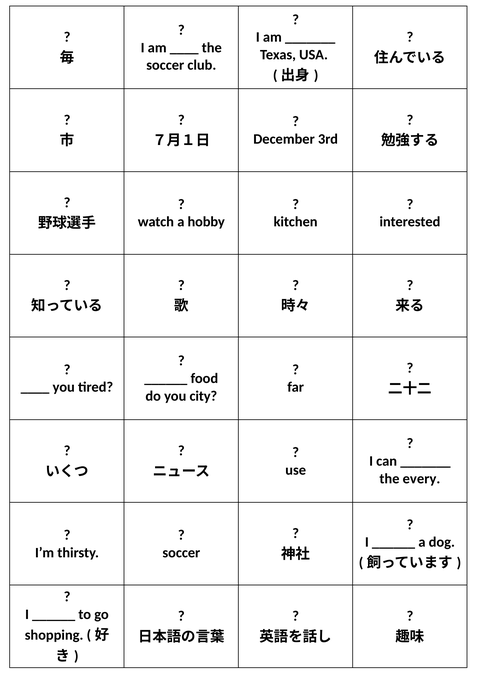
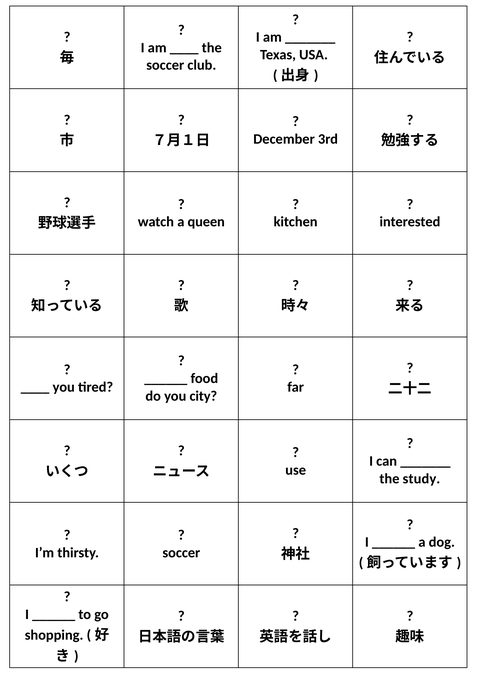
hobby: hobby -> queen (206, 222)
every: every -> study (421, 479)
